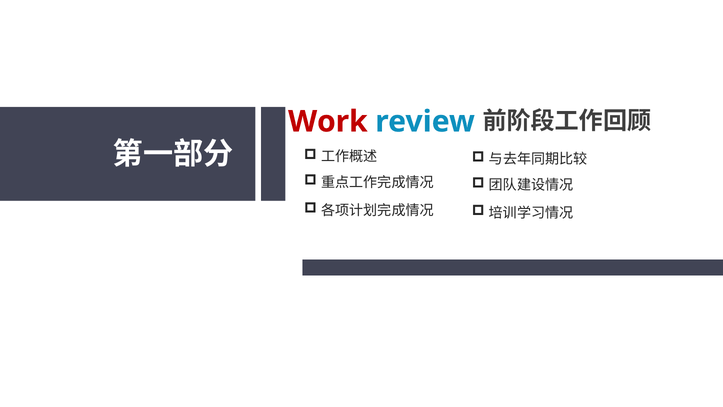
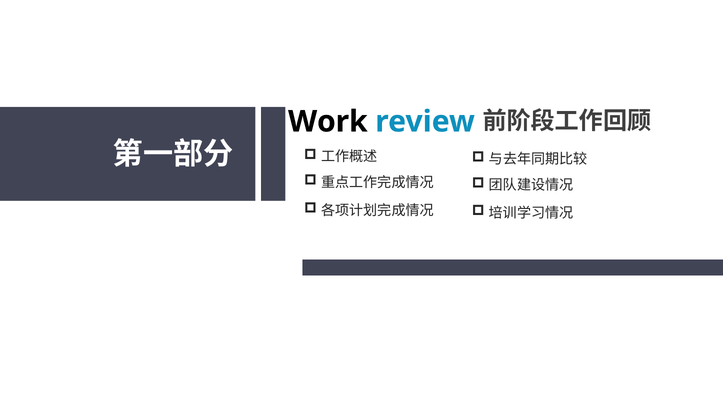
Work colour: red -> black (328, 122)
